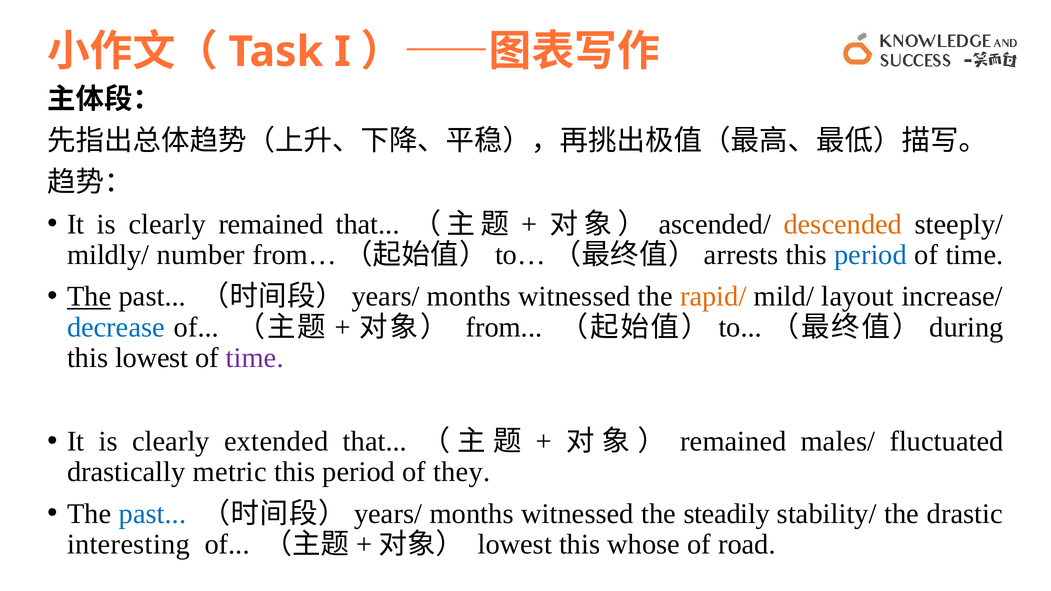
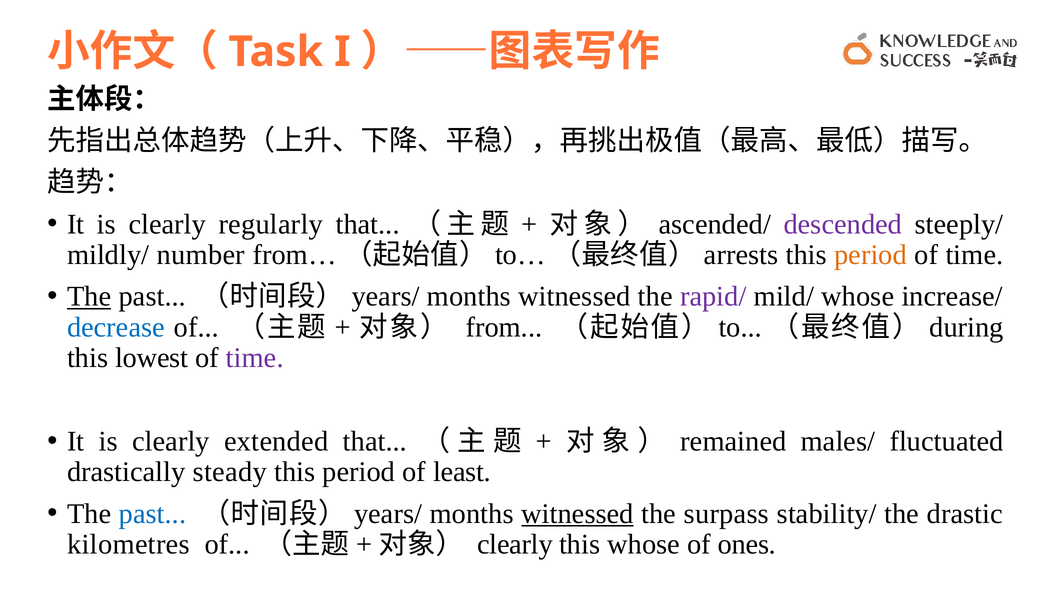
clearly remained: remained -> regularly (271, 224)
descended colour: orange -> purple (843, 224)
period colour: blue -> orange (871, 255)
rapid/ colour: orange -> purple (713, 297)
mild/ layout: layout -> whose (858, 297)
metric: metric -> steady (230, 472)
they: they -> least (462, 472)
witnessed underline: none -> present (577, 514)
steadily: steadily -> surpass (726, 514)
interesting: interesting -> kilometres (129, 545)
lowest: lowest -> clearly (515, 545)
road: road -> ones (747, 545)
